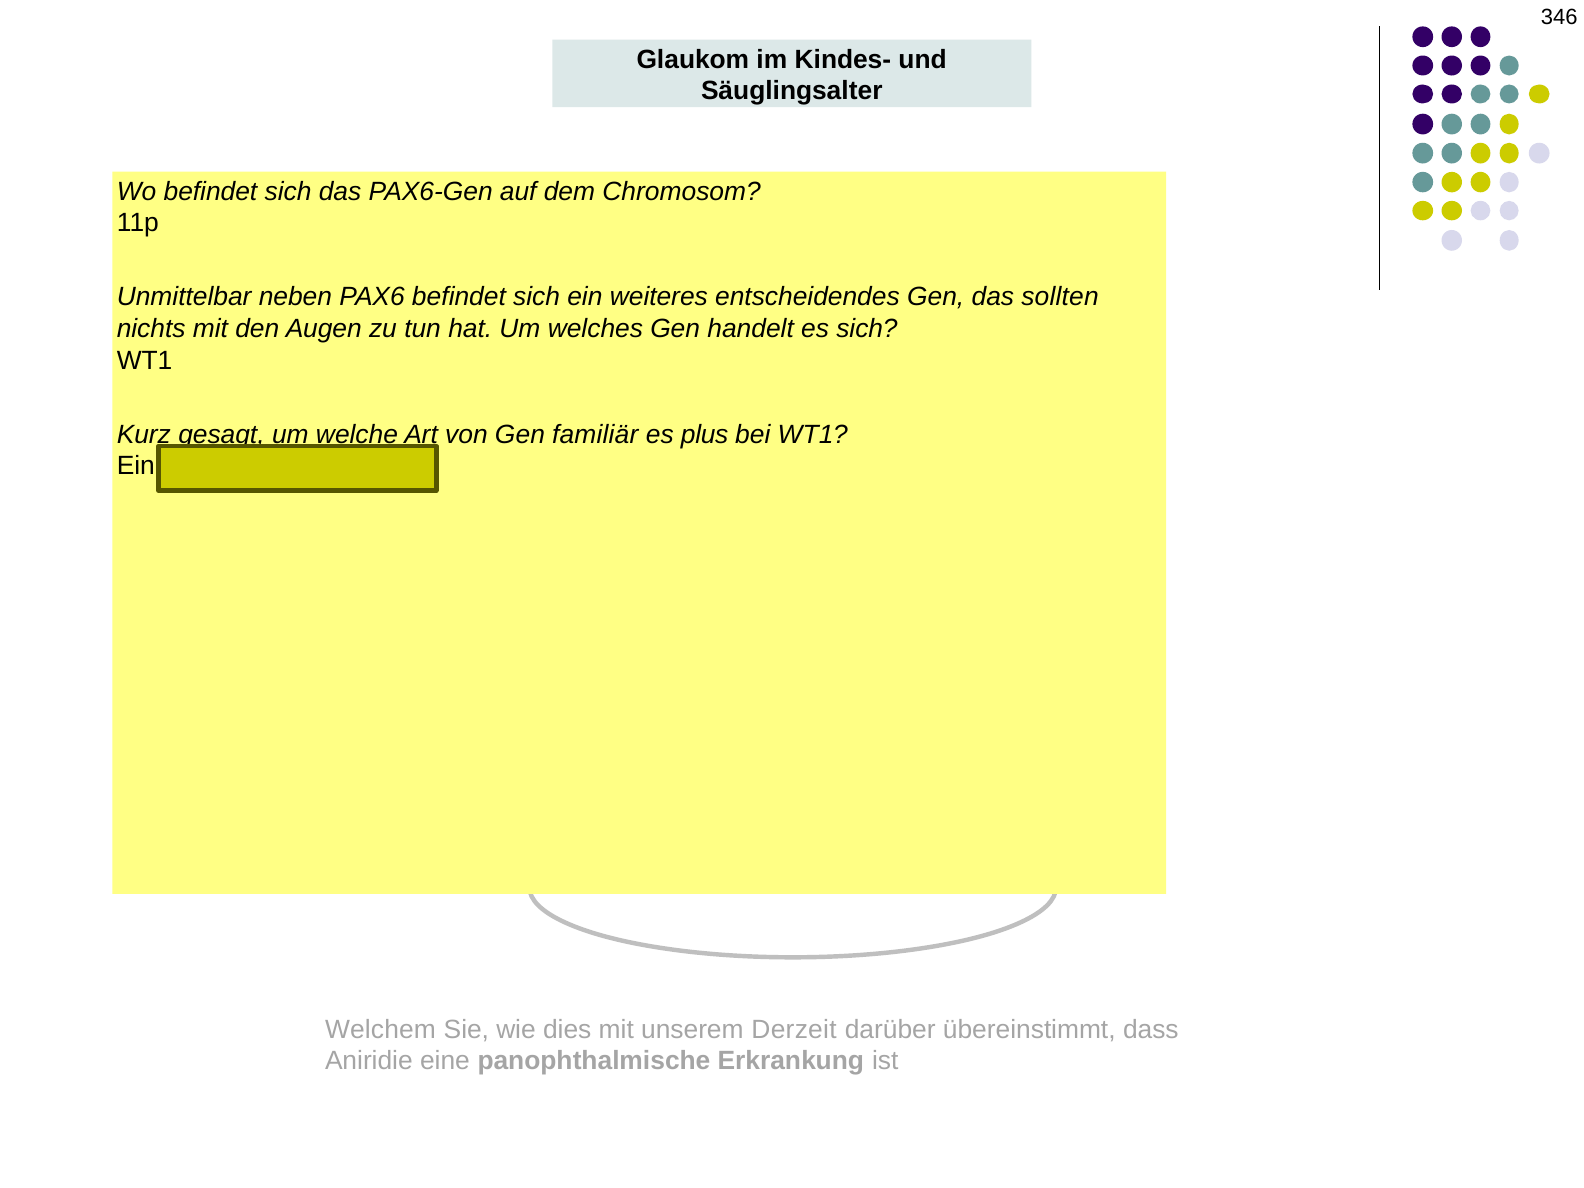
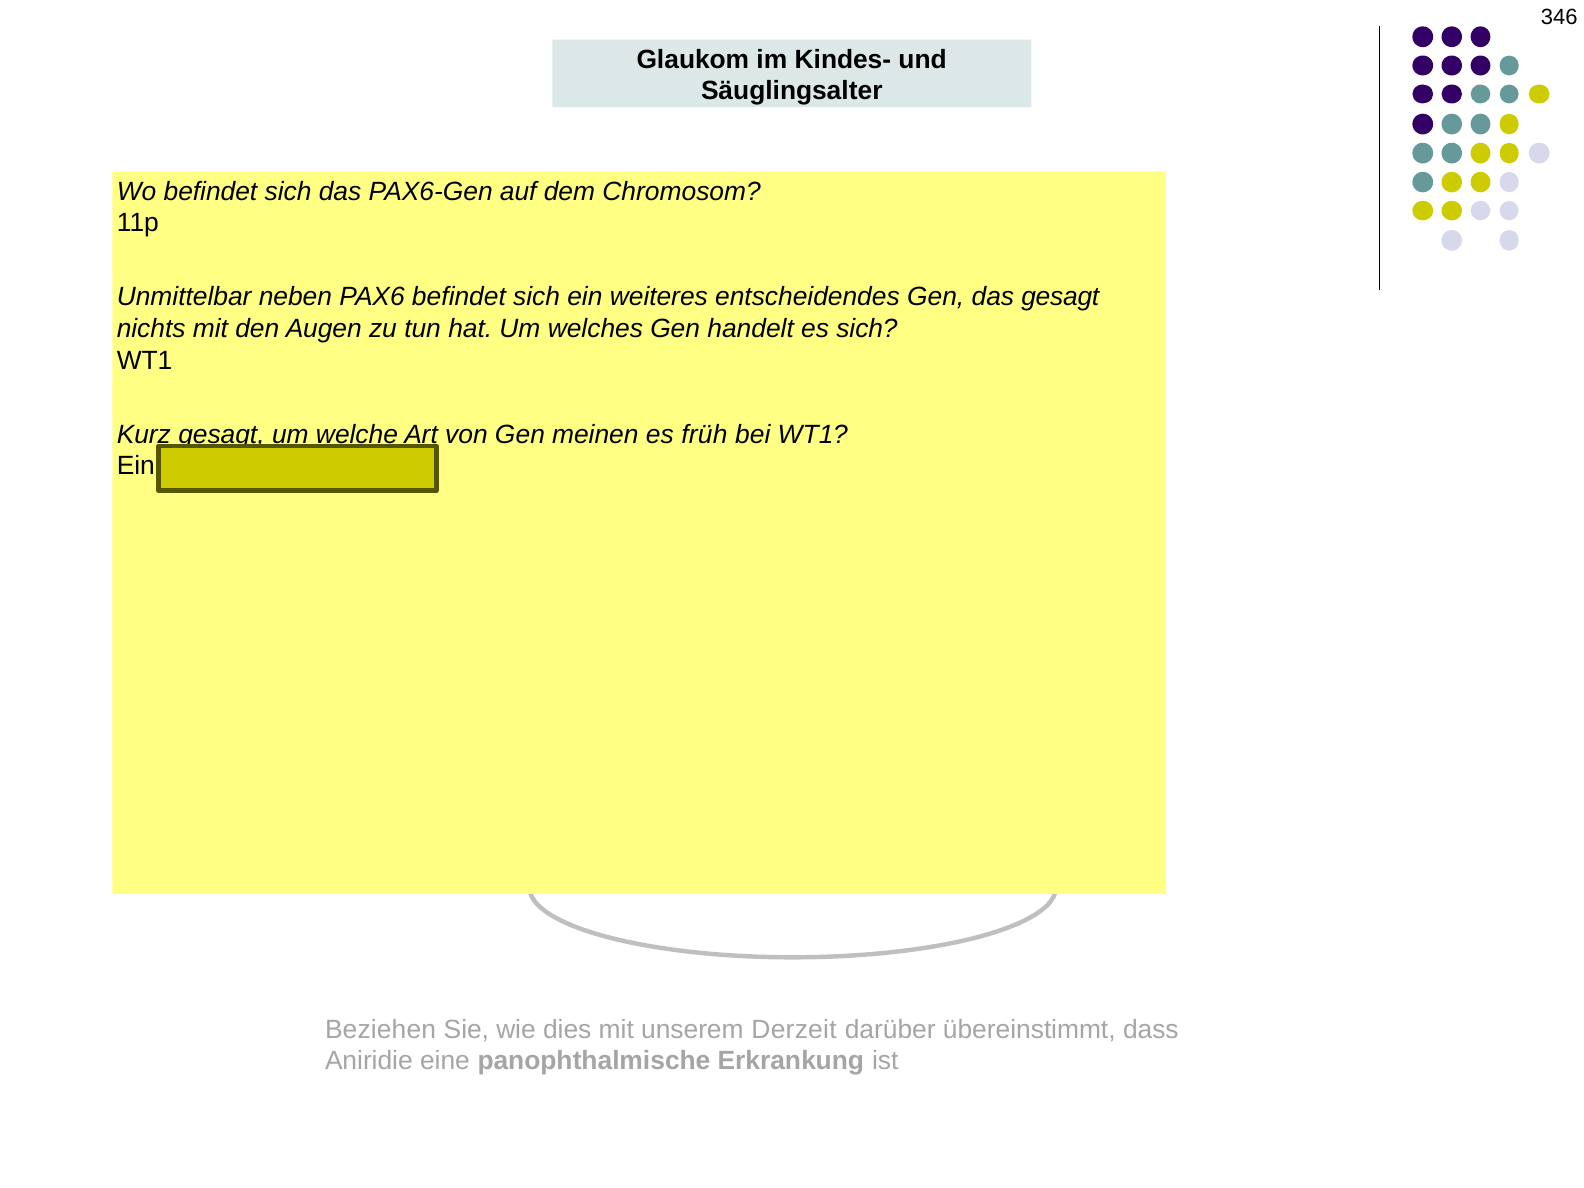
das sollten: sollten -> gesagt (1060, 297)
Gen familiär: familiär -> meinen (595, 434)
plus: plus -> früh (704, 434)
Welchem: Welchem -> Beziehen (381, 1029)
